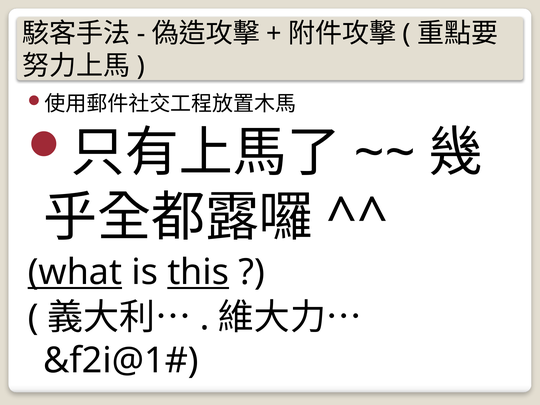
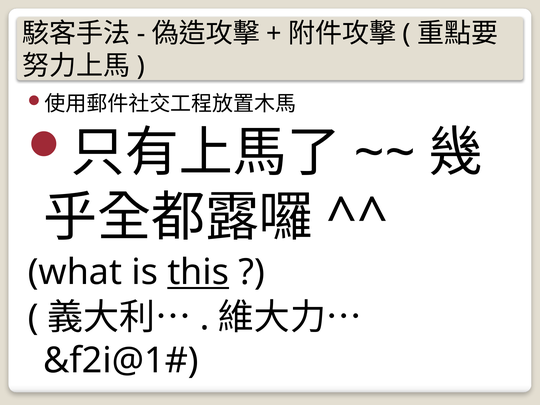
what underline: present -> none (75, 272)
